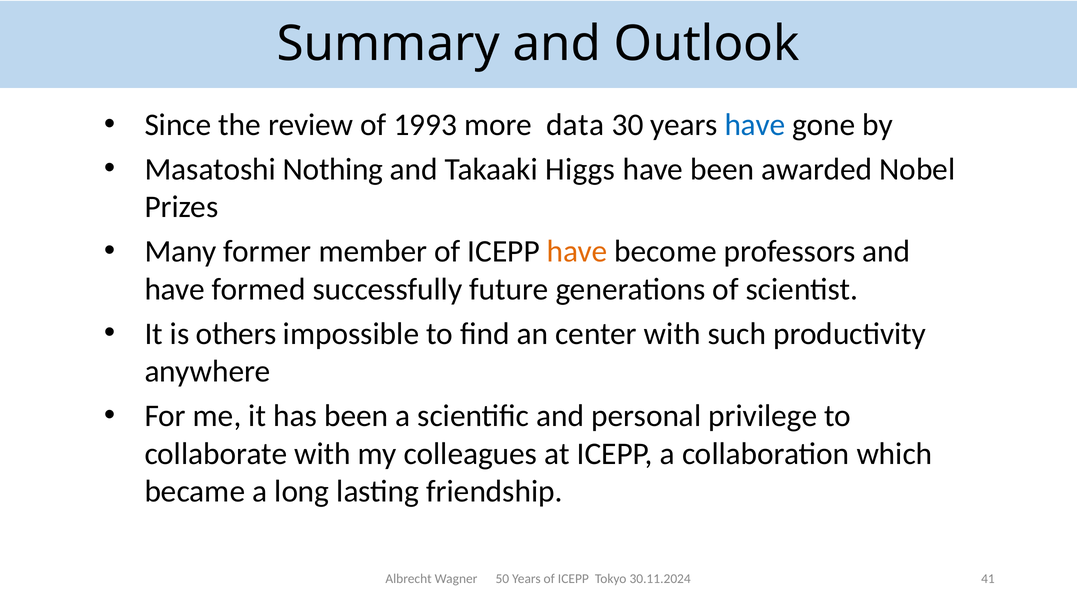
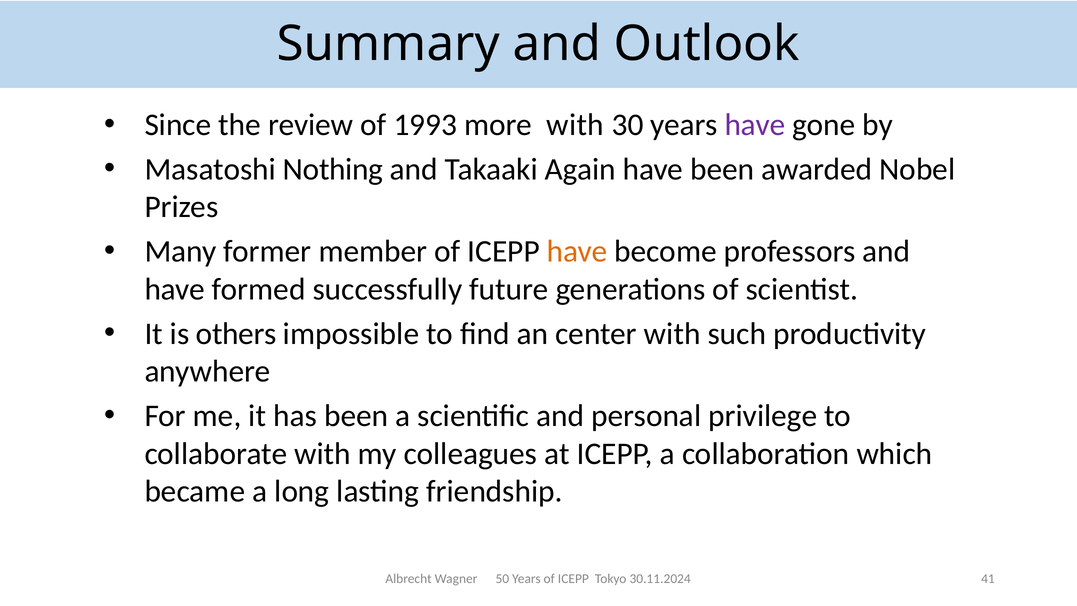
more data: data -> with (575, 125)
have colour: blue -> purple (755, 125)
Higgs: Higgs -> Again (580, 169)
